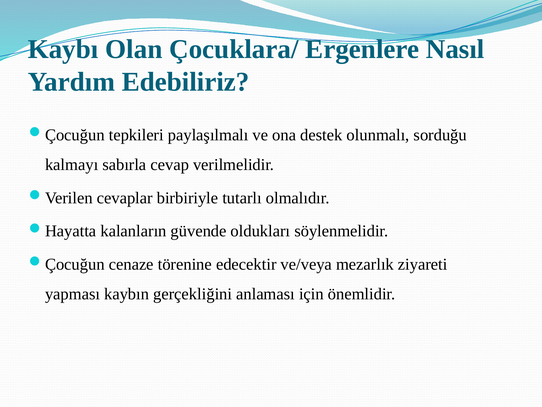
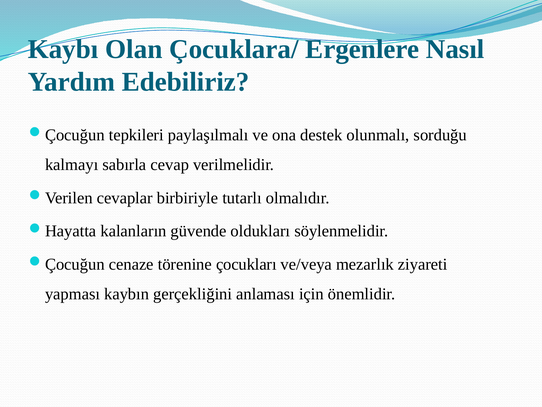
edecektir: edecektir -> çocukları (246, 264)
